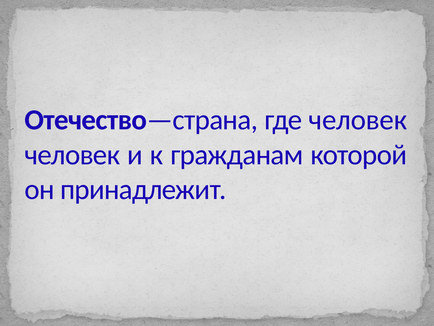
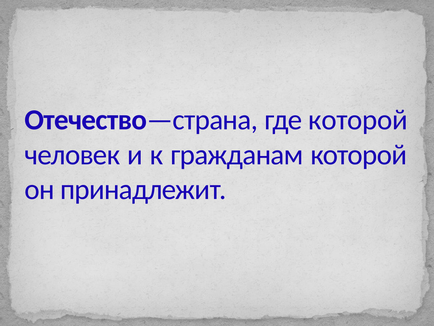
где человек: человек -> которой (358, 120)
